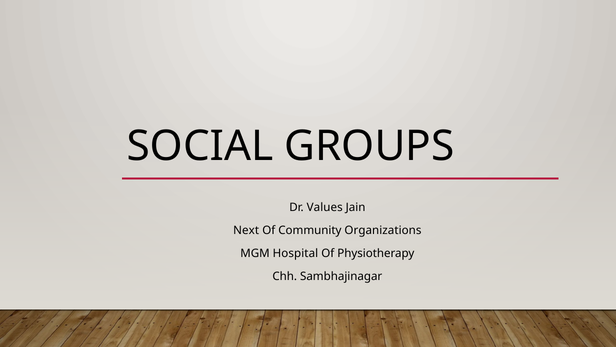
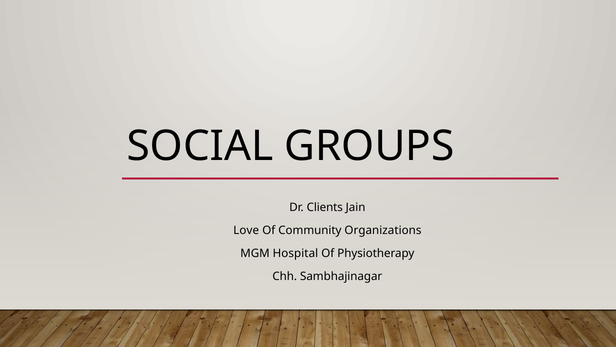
Values: Values -> Clients (325, 207)
Next: Next -> Love (246, 230)
